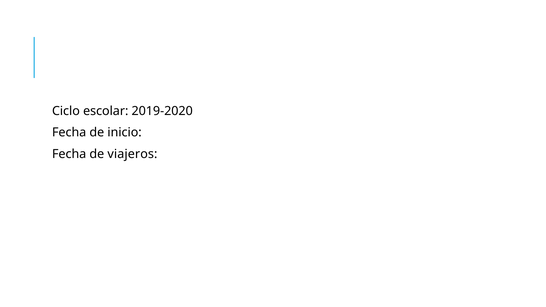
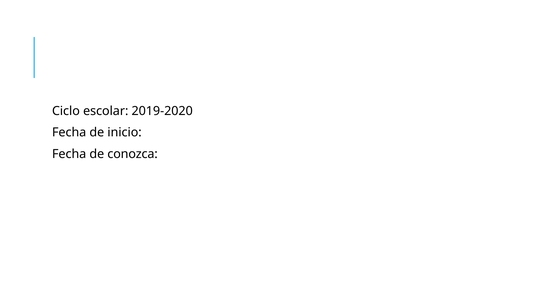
viajeros: viajeros -> conozca (133, 154)
